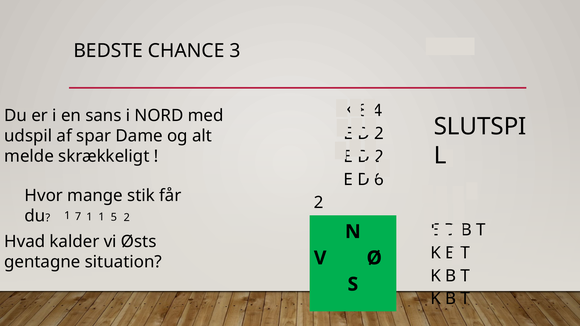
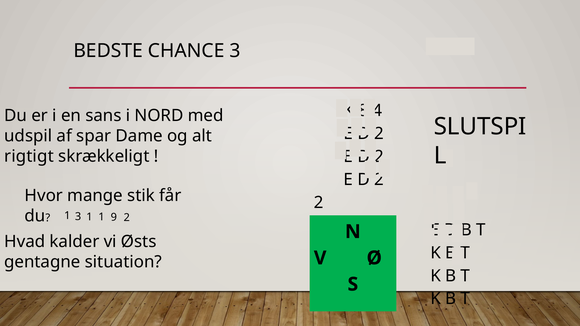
melde: melde -> rigtigt (29, 156)
6: 6 -> 2 (379, 180)
1 7: 7 -> 3 (78, 217)
5: 5 -> 9 (114, 217)
